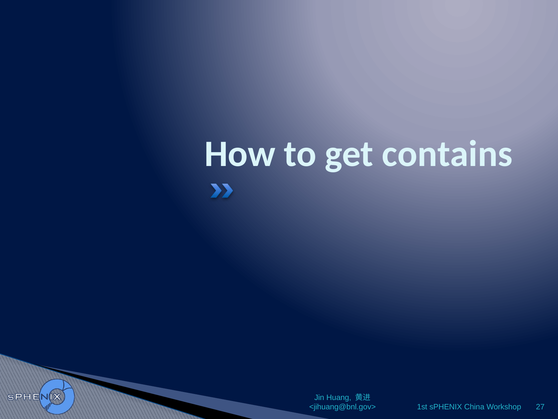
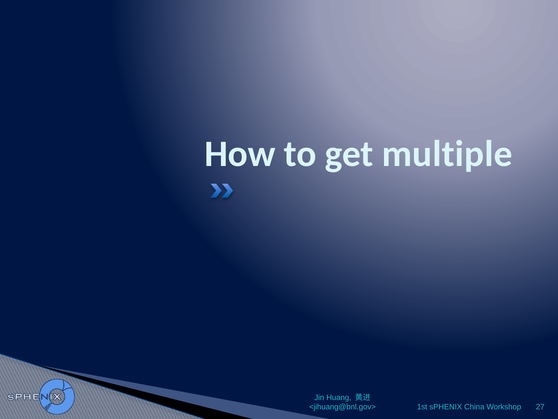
contains: contains -> multiple (447, 154)
